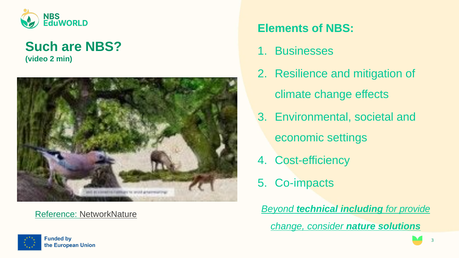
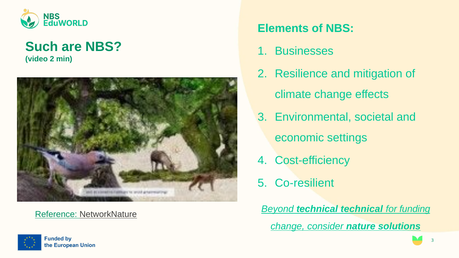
Co-impacts: Co-impacts -> Co-resilient (304, 183)
technical including: including -> technical (362, 209)
provide: provide -> funding (415, 209)
